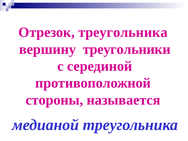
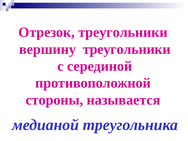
Отрезок треугольника: треугольника -> треугольники (123, 32)
